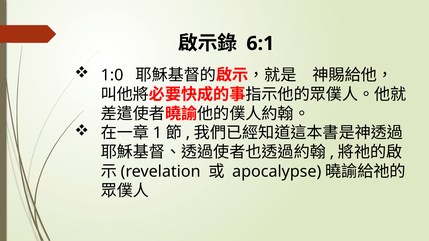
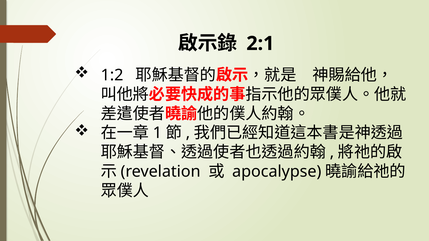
6:1: 6:1 -> 2:1 (260, 44)
1:0: 1:0 -> 1:2 (112, 75)
